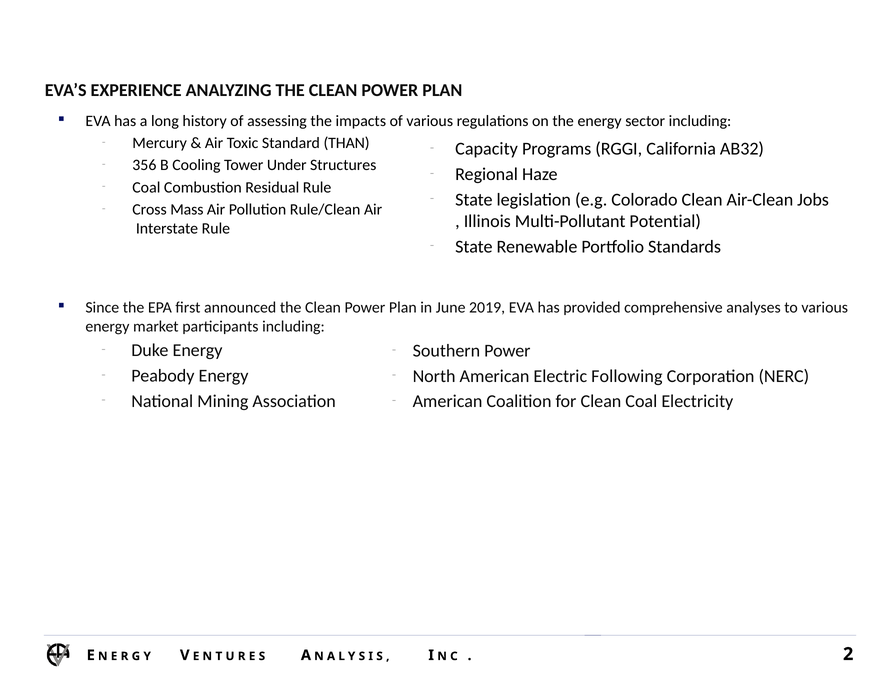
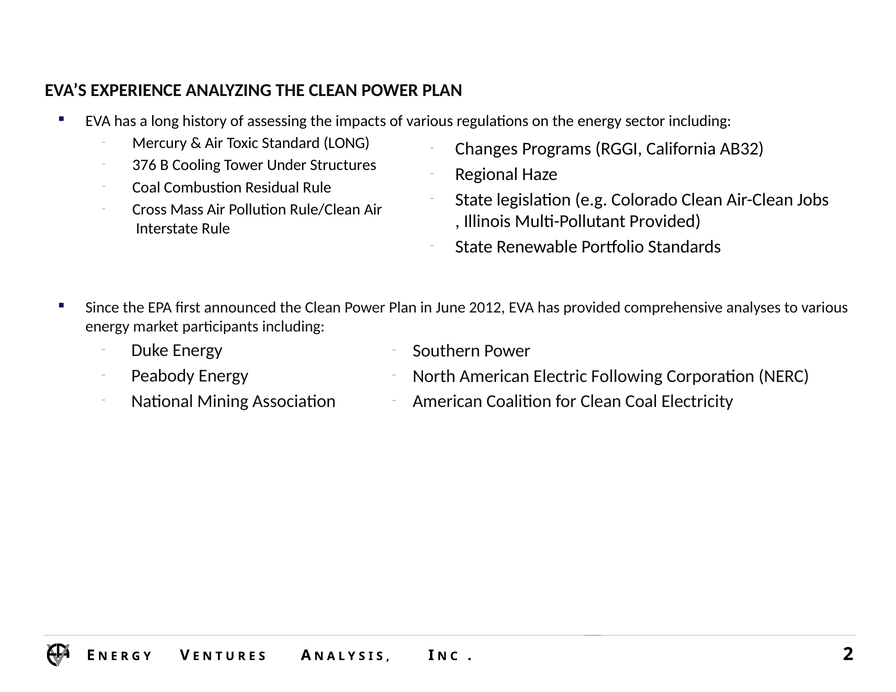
Standard THAN: THAN -> LONG (347, 143)
Capacity: Capacity -> Changes (486, 149)
356: 356 -> 376 (144, 165)
Multi-Pollutant Potential: Potential -> Provided (665, 221)
2019: 2019 -> 2012 (487, 307)
